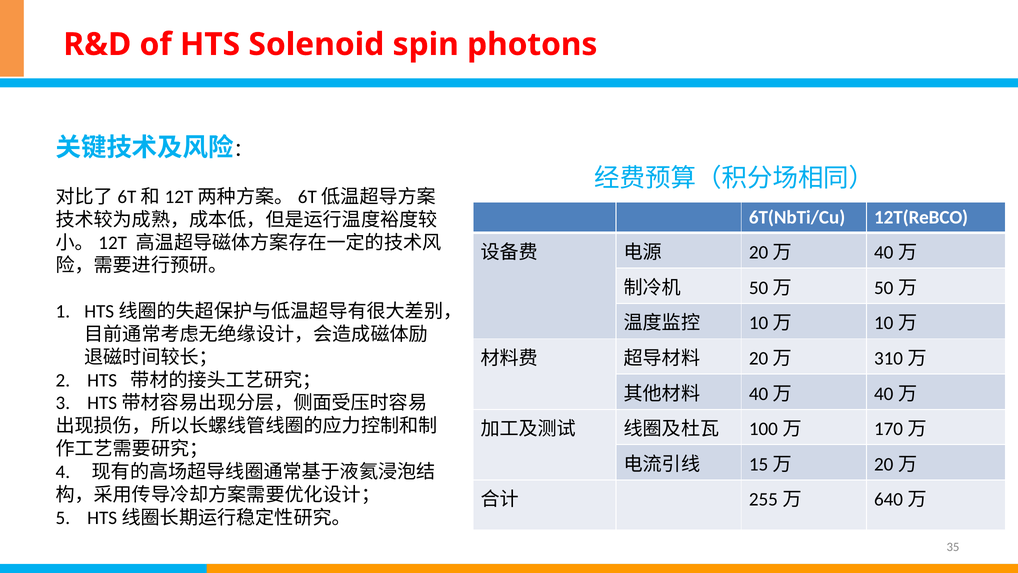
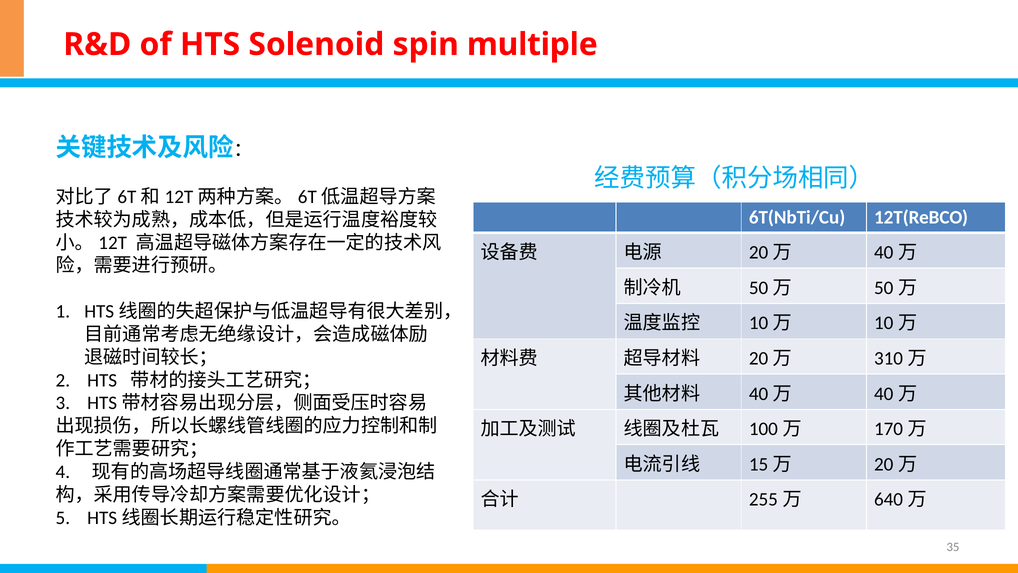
photons: photons -> multiple (532, 44)
